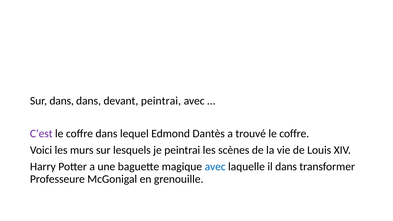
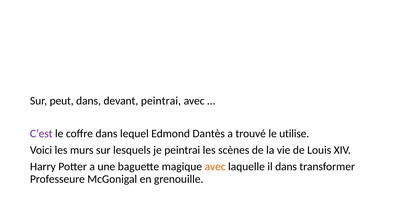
Sur dans: dans -> peut (62, 101)
trouvé le coffre: coffre -> utilise (294, 134)
avec colour: blue -> orange (215, 167)
